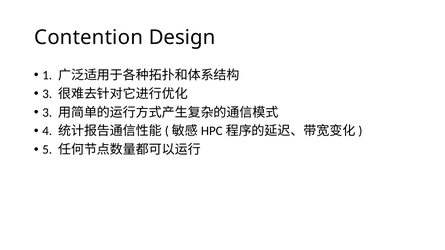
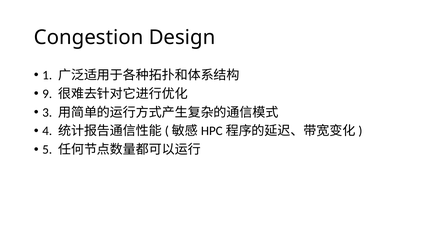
Contention: Contention -> Congestion (89, 37)
3: 3 -> 9 (47, 94)
